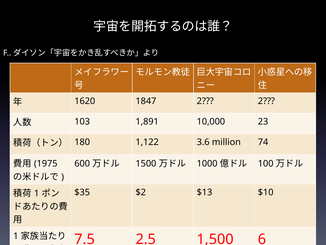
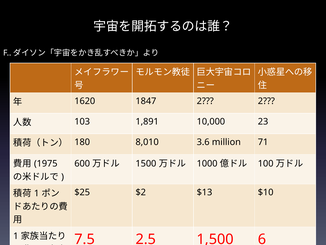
1,122: 1,122 -> 8,010 (147, 142)
74: 74 -> 71 (263, 142)
$35: $35 -> $25 (82, 192)
